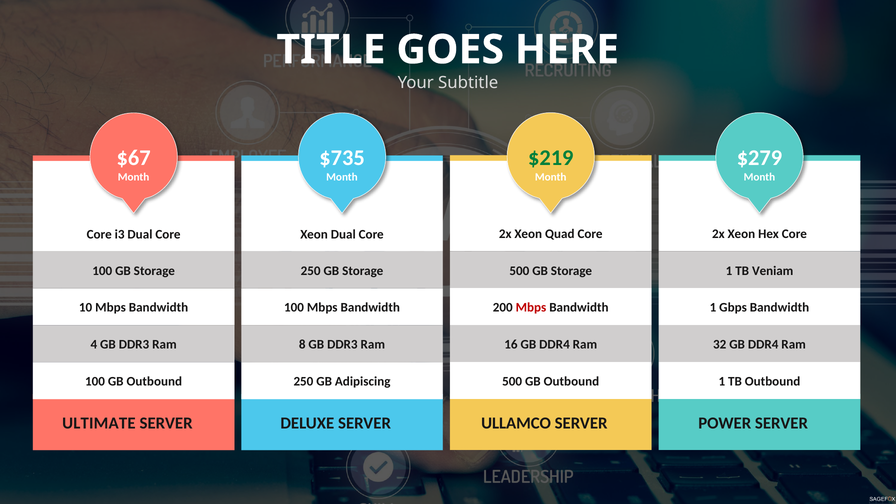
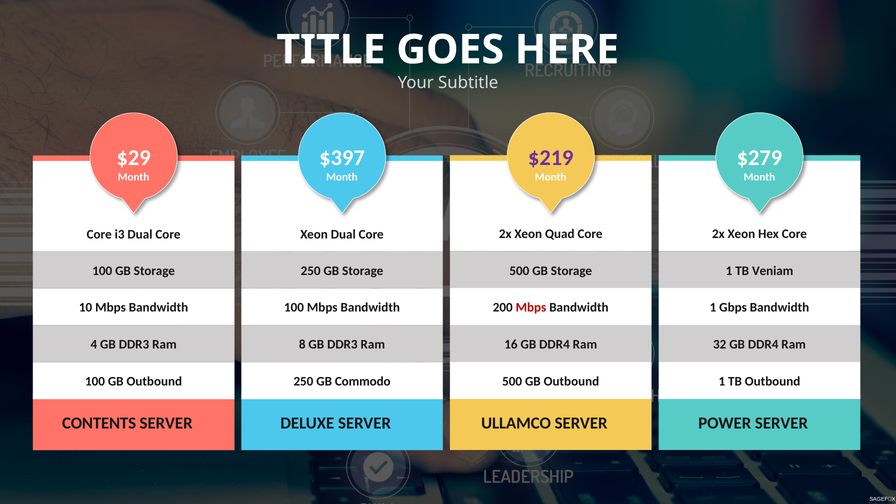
$219 colour: green -> purple (551, 158)
$67: $67 -> $29 (134, 158)
$735: $735 -> $397 (342, 158)
Adipiscing: Adipiscing -> Commodo (363, 382)
ULTIMATE: ULTIMATE -> CONTENTS (99, 423)
